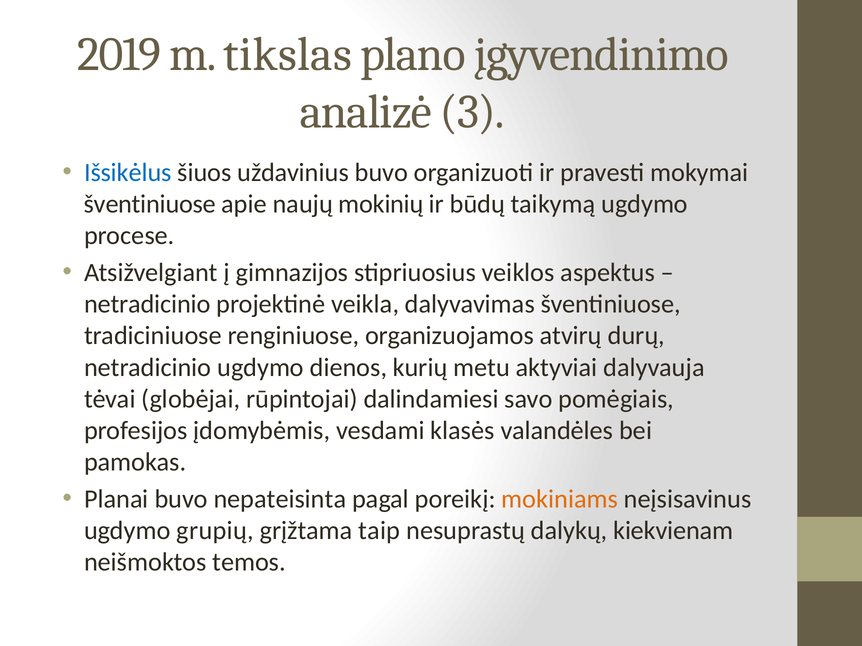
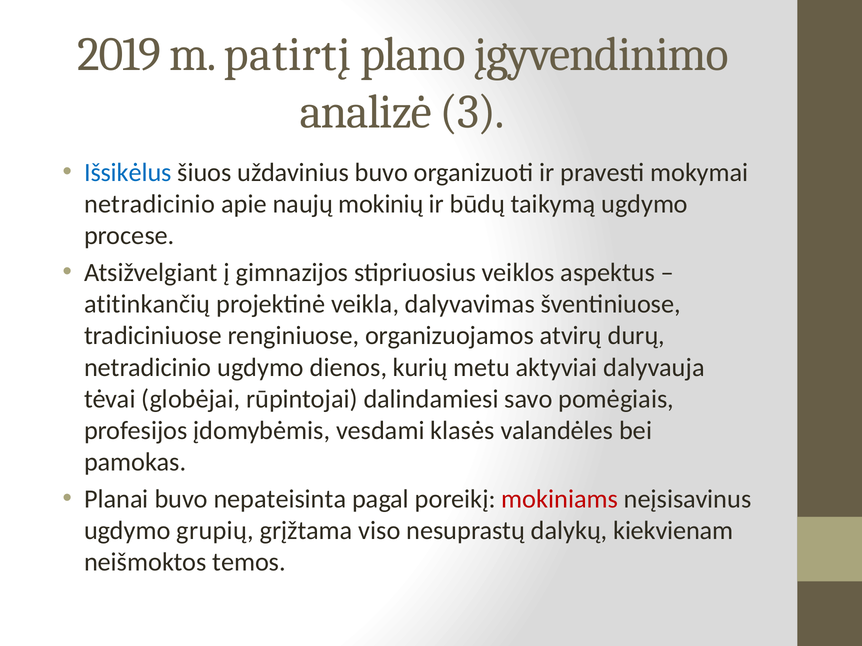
tikslas: tikslas -> patirtį (287, 54)
šventiniuose: šventiniuose -> netradicinio (150, 204)
netradicinio: netradicinio -> atitinkančių (147, 304)
mokiniams colour: orange -> red (560, 499)
taip: taip -> viso (379, 531)
